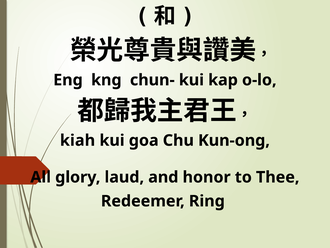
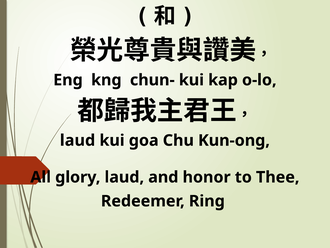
kiah: kiah -> laud (78, 140)
